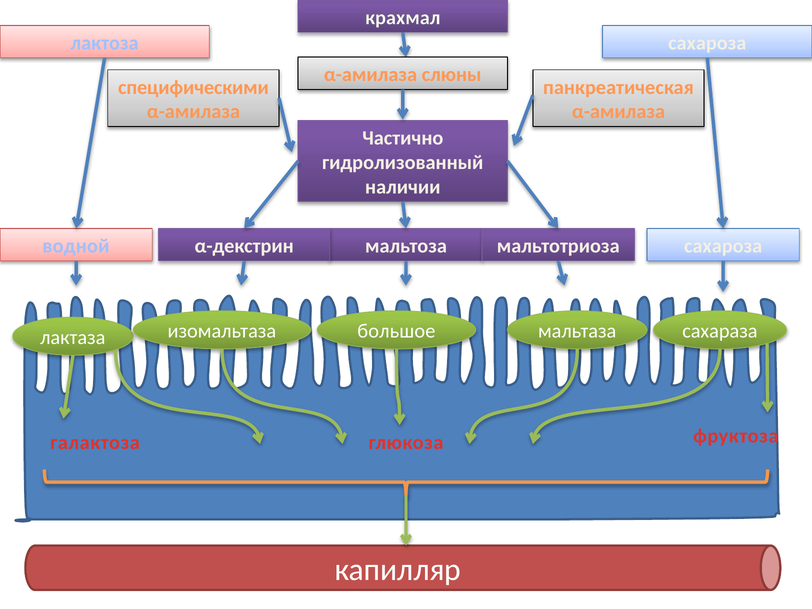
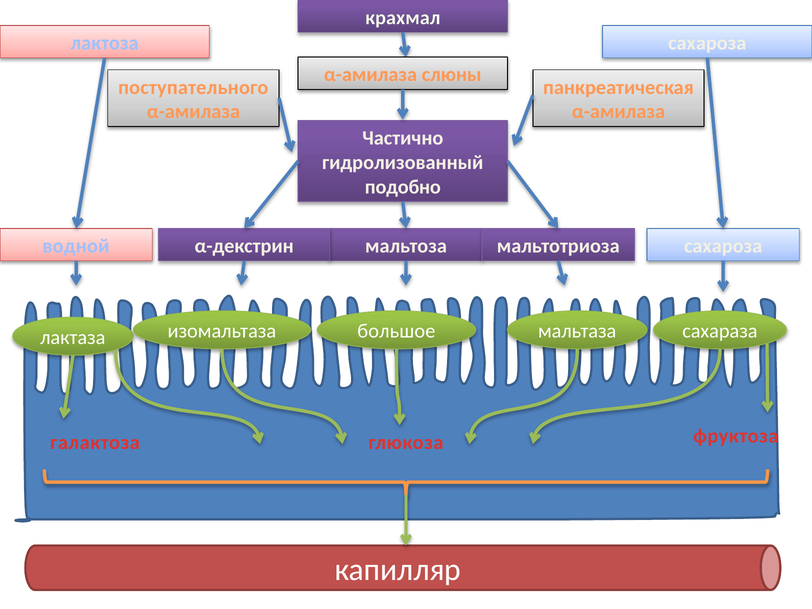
специфическими: специфическими -> поступательного (193, 87)
наличии: наличии -> подобно (403, 187)
